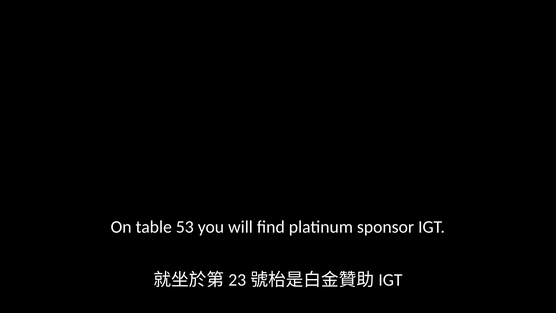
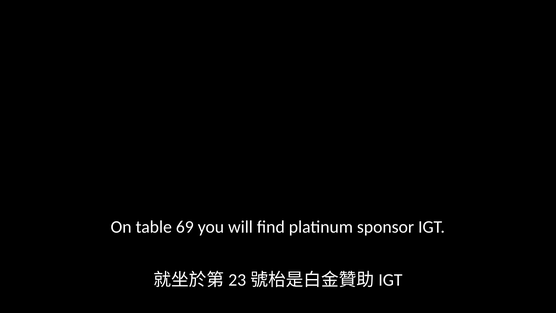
53: 53 -> 69 (185, 227)
